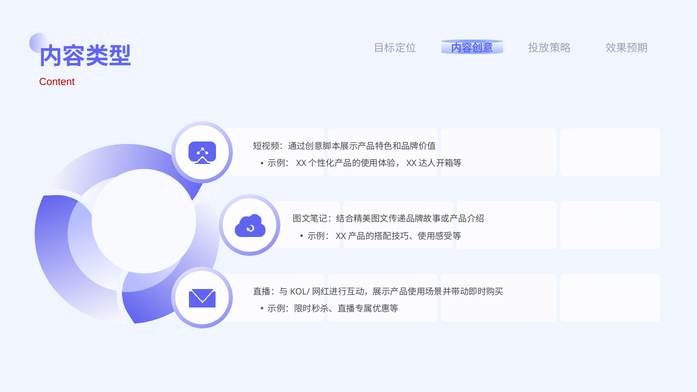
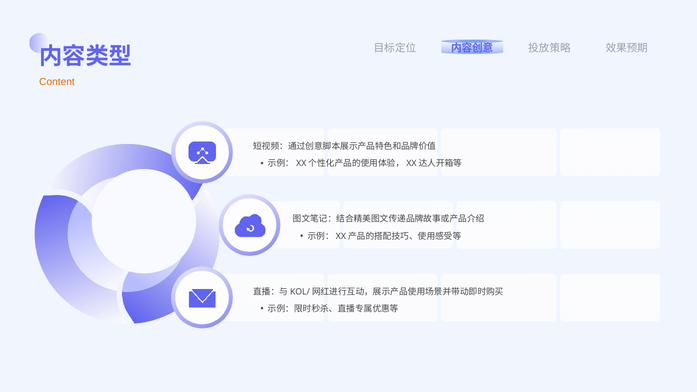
Content colour: red -> orange (57, 82)
